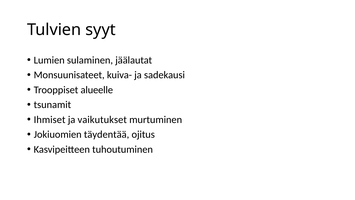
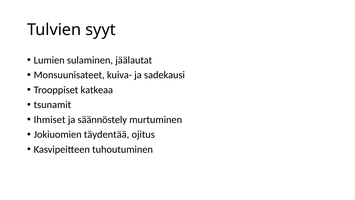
alueelle: alueelle -> katkeaa (97, 90)
vaikutukset: vaikutukset -> säännöstely (102, 119)
